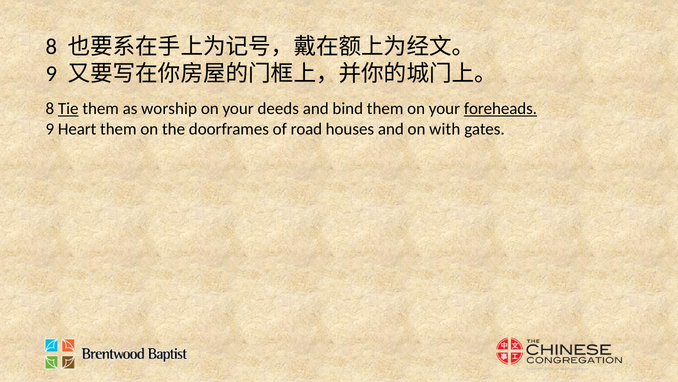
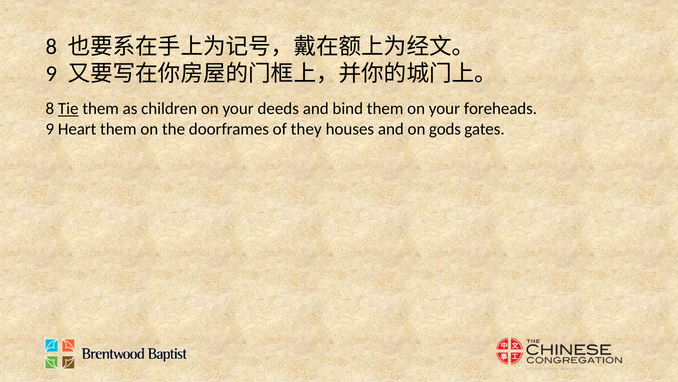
worship: worship -> children (169, 109)
foreheads underline: present -> none (500, 109)
road: road -> they (306, 129)
with: with -> gods (445, 129)
